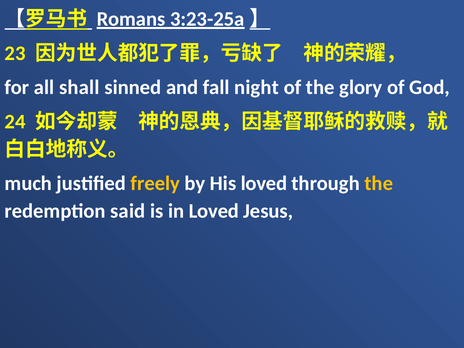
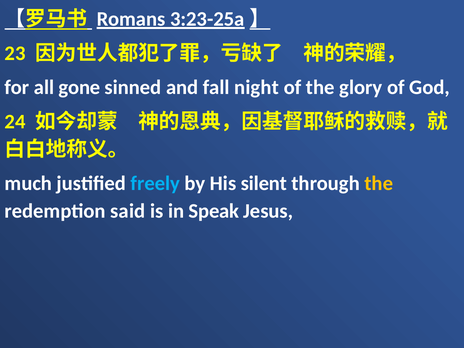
shall: shall -> gone (79, 87)
freely colour: yellow -> light blue (155, 183)
His loved: loved -> silent (264, 183)
in Loved: Loved -> Speak (214, 211)
